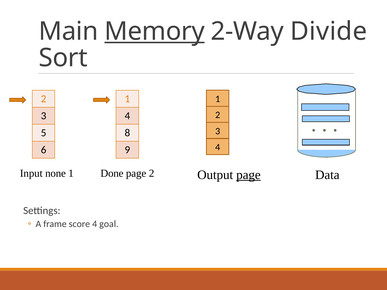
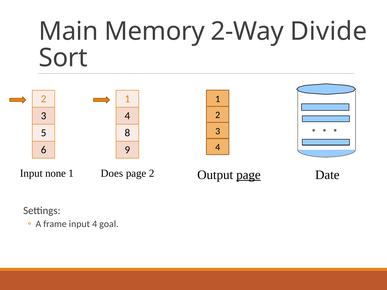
Memory underline: present -> none (155, 31)
Done: Done -> Does (112, 174)
Data: Data -> Date (327, 175)
frame score: score -> input (79, 224)
